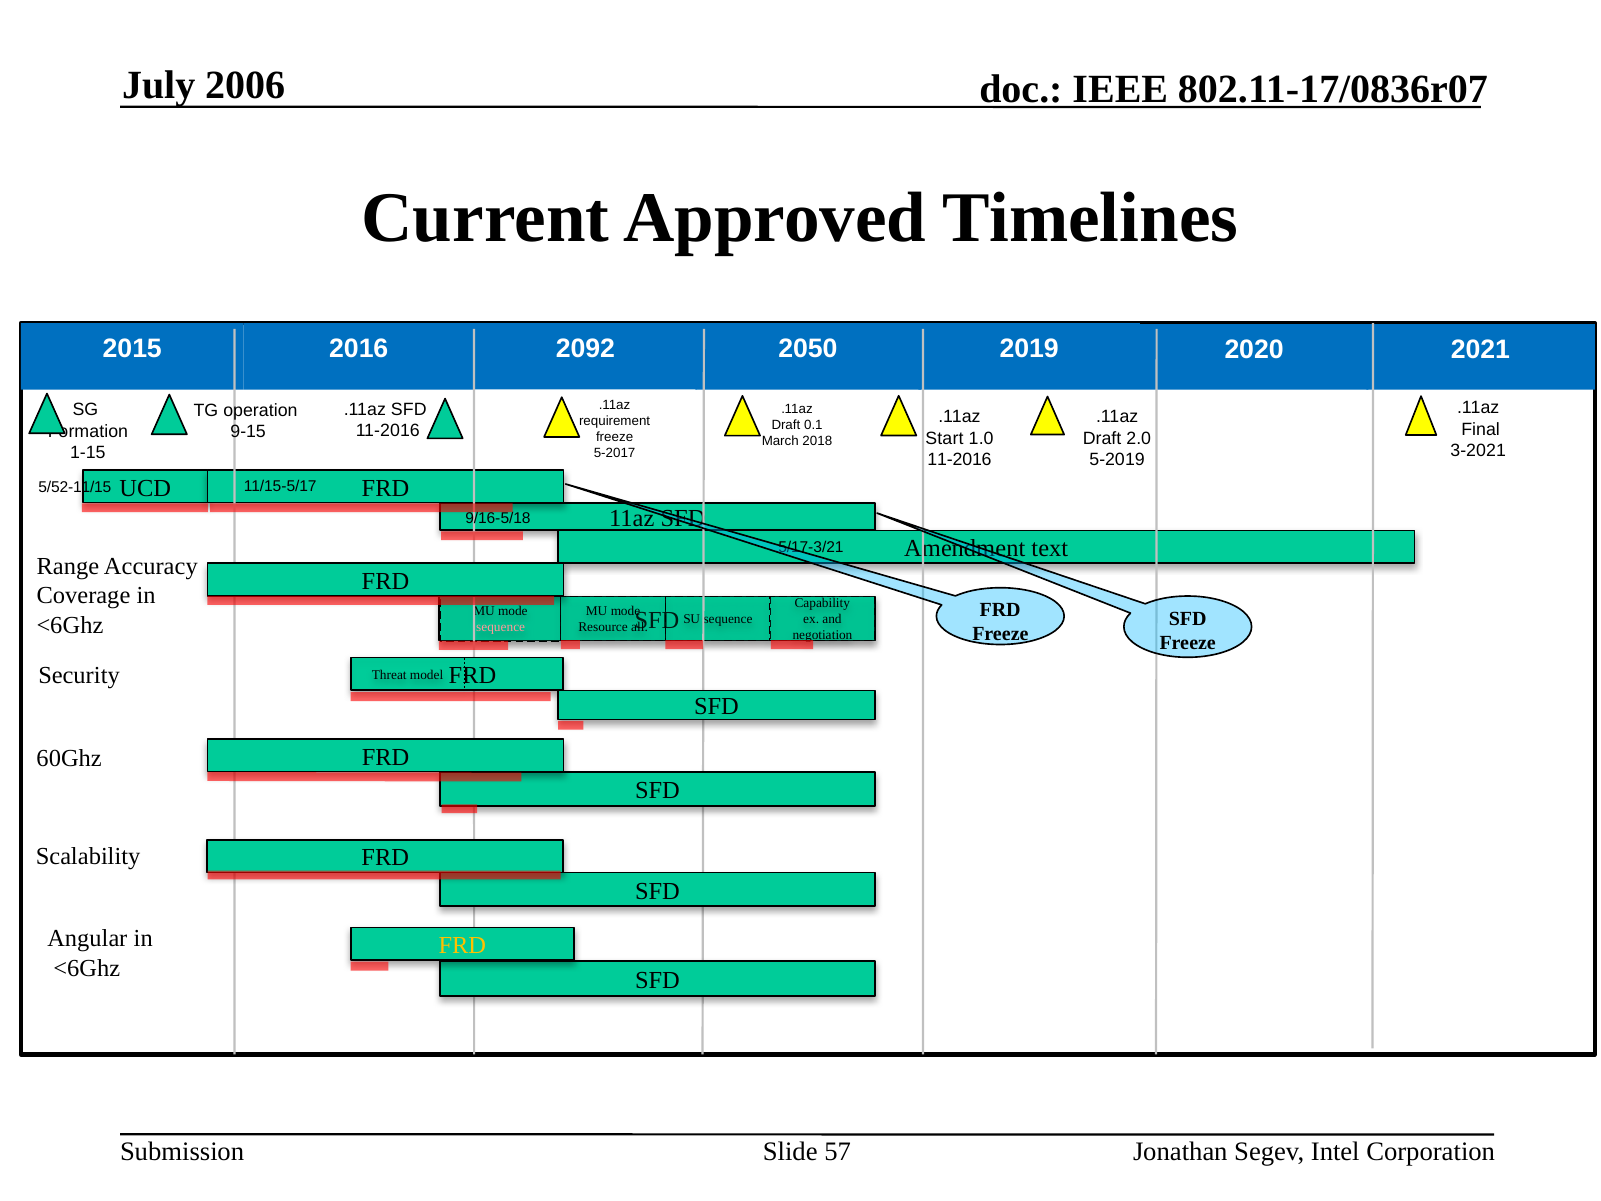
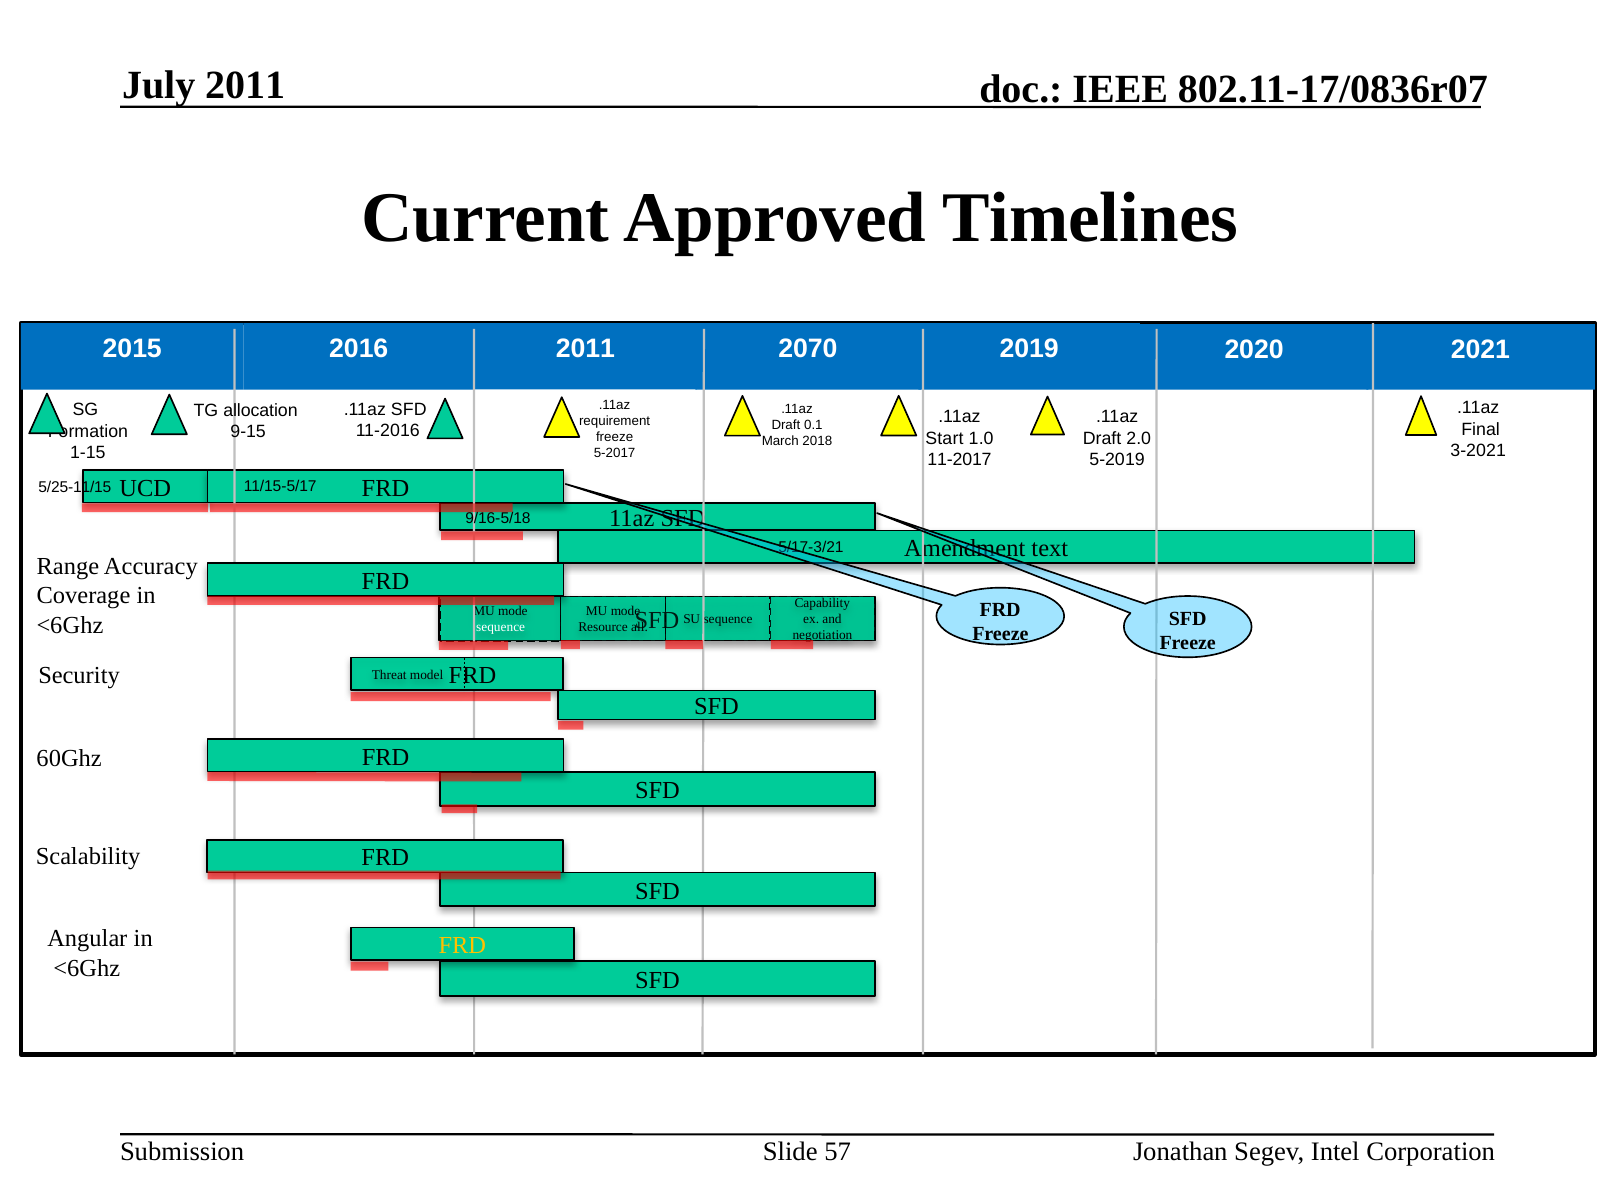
July 2006: 2006 -> 2011 (245, 85)
2092: 2092 -> 2011 (585, 349)
2050: 2050 -> 2070 (808, 349)
operation: operation -> allocation (260, 410)
11-2016: 11-2016 -> 11-2017 (960, 459)
5/52-11/15: 5/52-11/15 -> 5/25-11/15 (75, 487)
sequence colour: pink -> white (501, 627)
